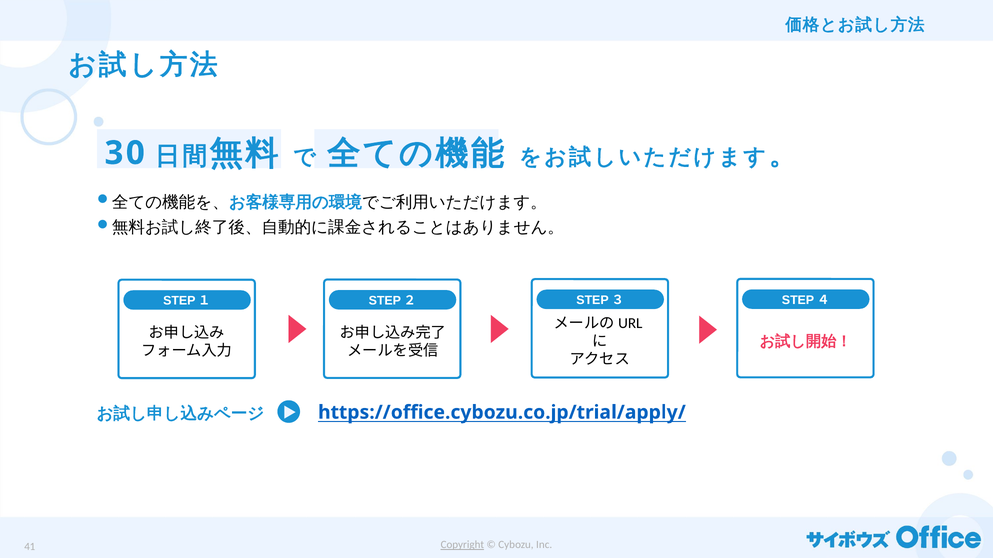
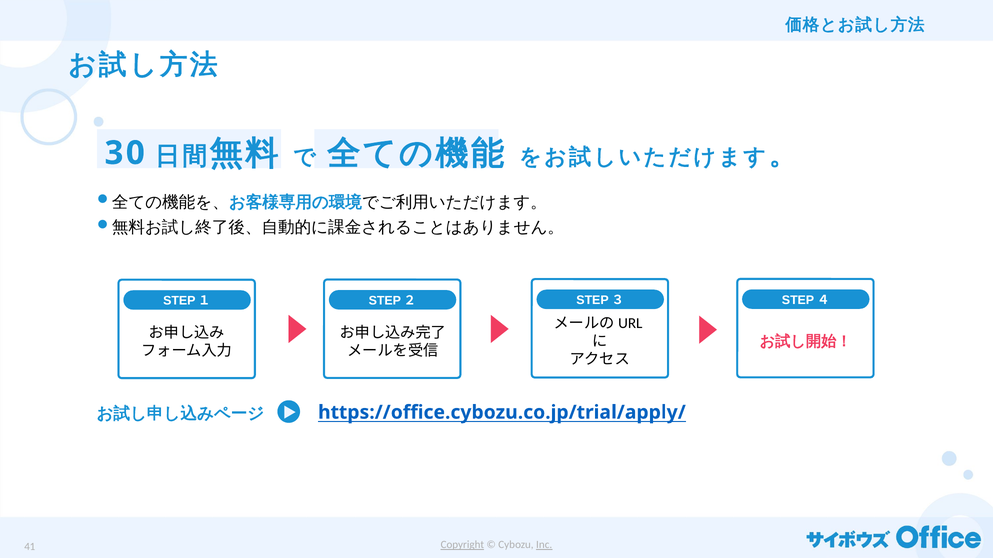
Inc underline: none -> present (544, 545)
